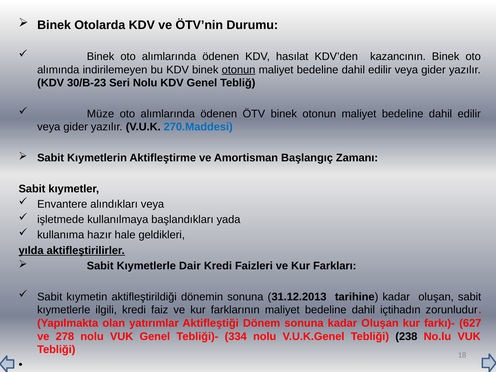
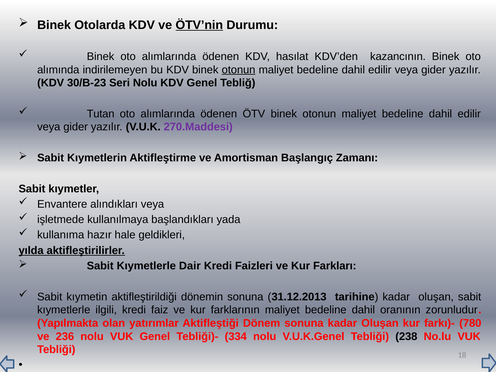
ÖTV’nin underline: none -> present (199, 25)
Müze: Müze -> Tutan (101, 114)
270.Maddesi colour: blue -> purple (198, 127)
içtihadın: içtihadın -> oranının (400, 310)
627: 627 -> 780 (470, 323)
278: 278 -> 236 (65, 336)
